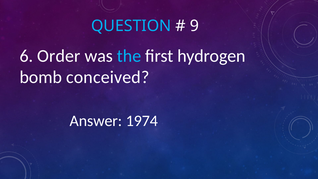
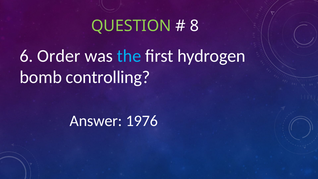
QUESTION colour: light blue -> light green (131, 26)
9: 9 -> 8 (194, 26)
conceived: conceived -> controlling (108, 77)
1974: 1974 -> 1976 (142, 121)
